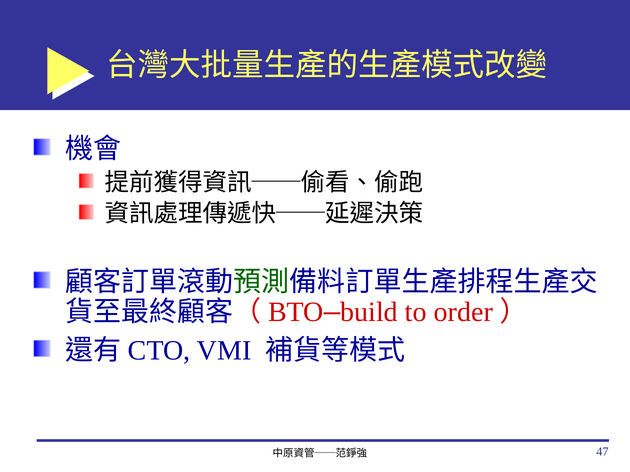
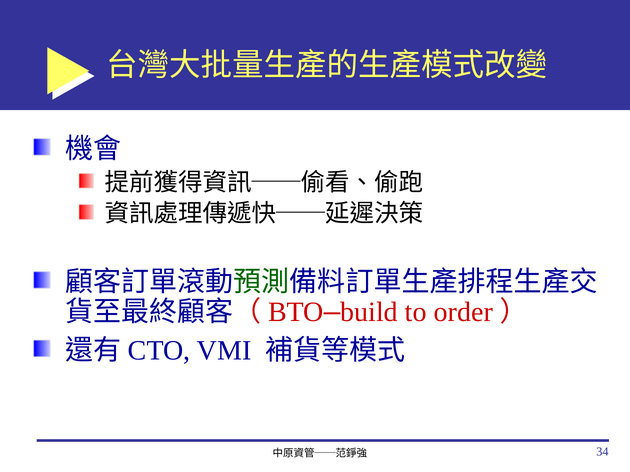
47: 47 -> 34 (602, 452)
